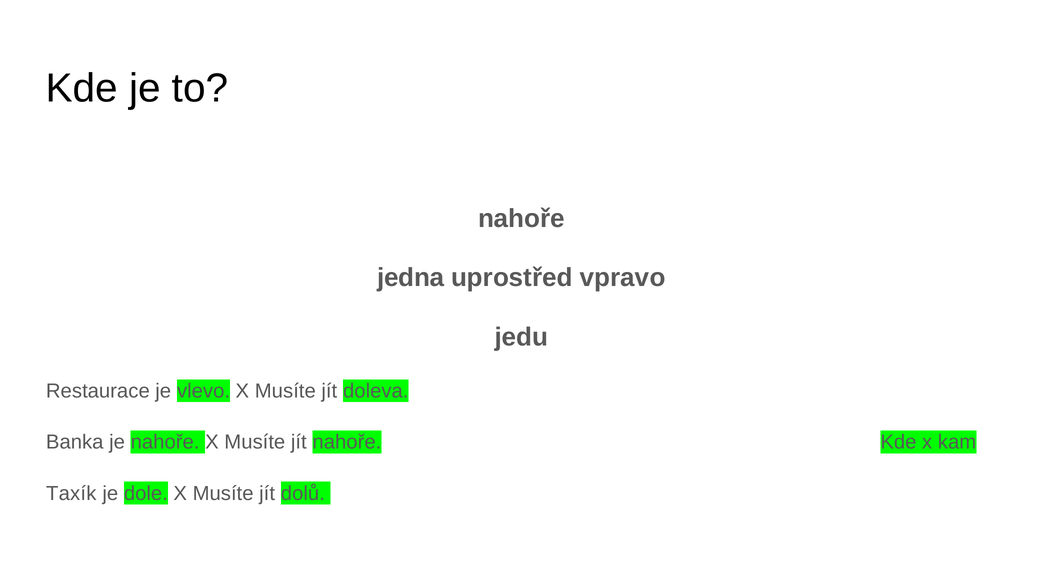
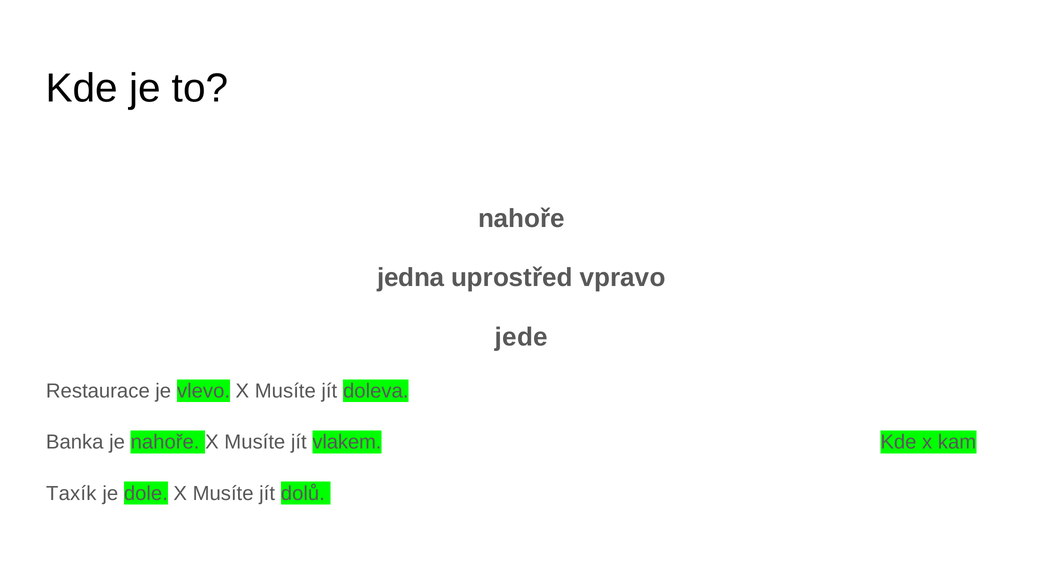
jedu: jedu -> jede (521, 337)
jít nahoře: nahoře -> vlakem (347, 442)
